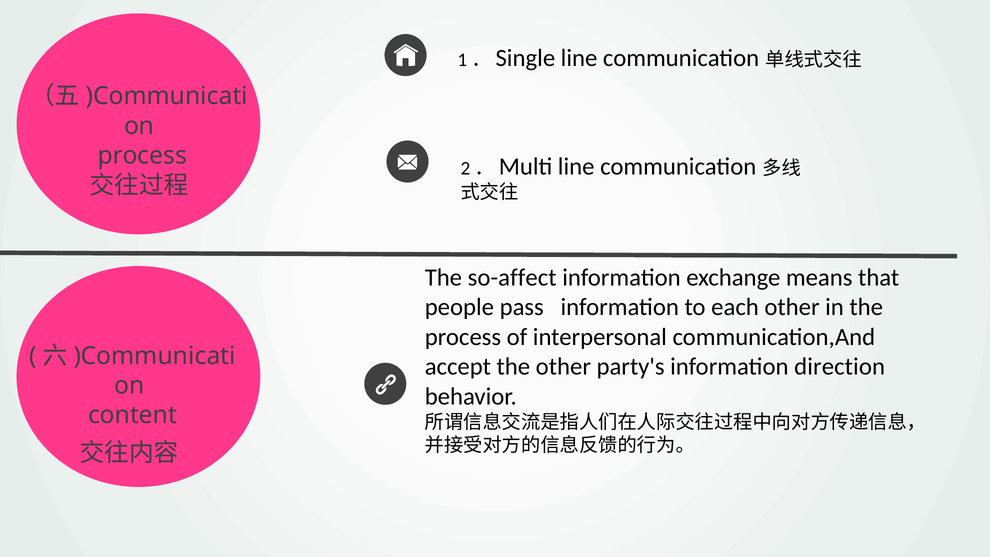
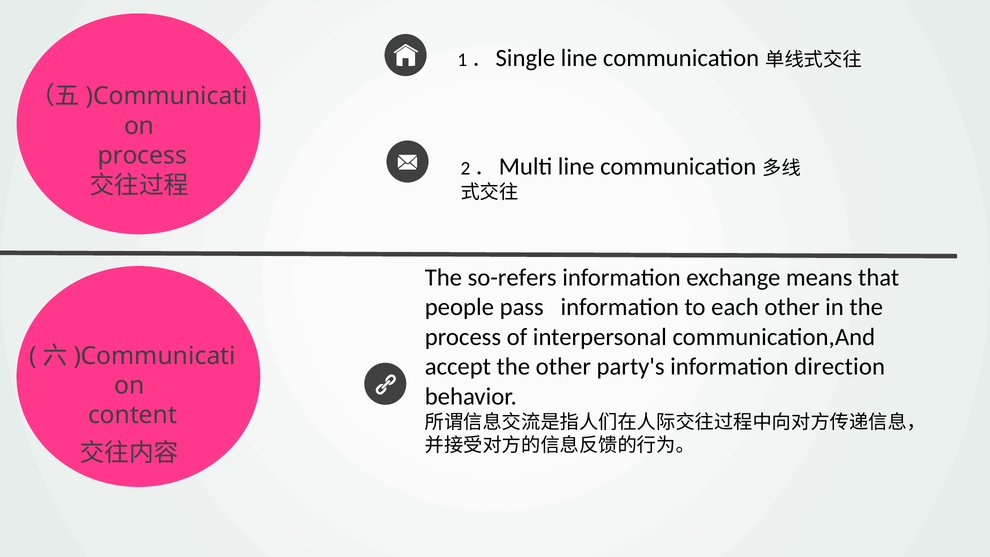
so-affect: so-affect -> so-refers (512, 277)
